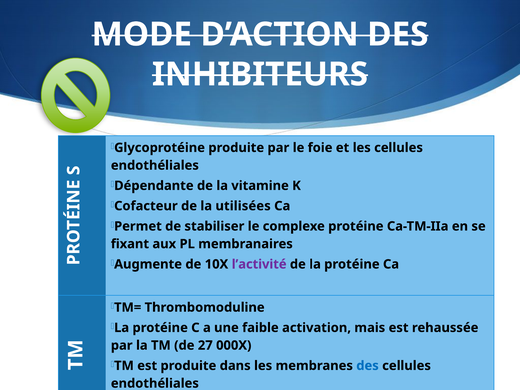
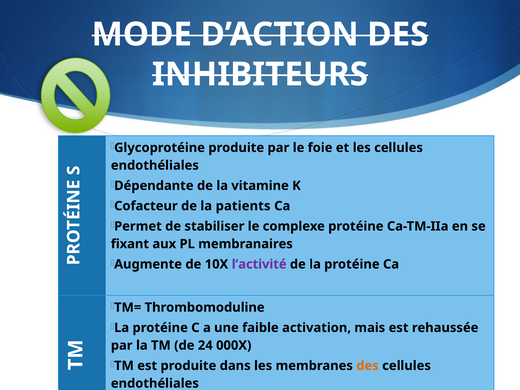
utilisées: utilisées -> patients (243, 206)
27: 27 -> 24 (205, 345)
des colour: blue -> orange (368, 366)
